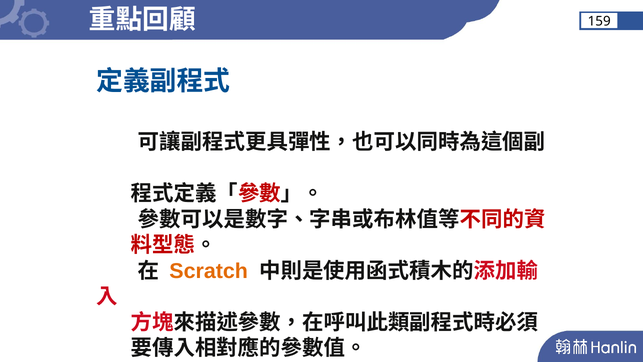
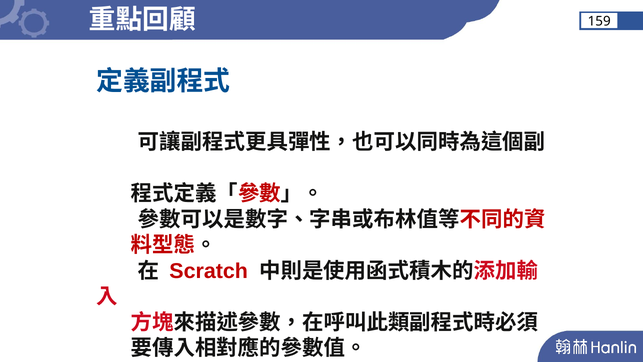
Scratch colour: orange -> red (209, 271)
